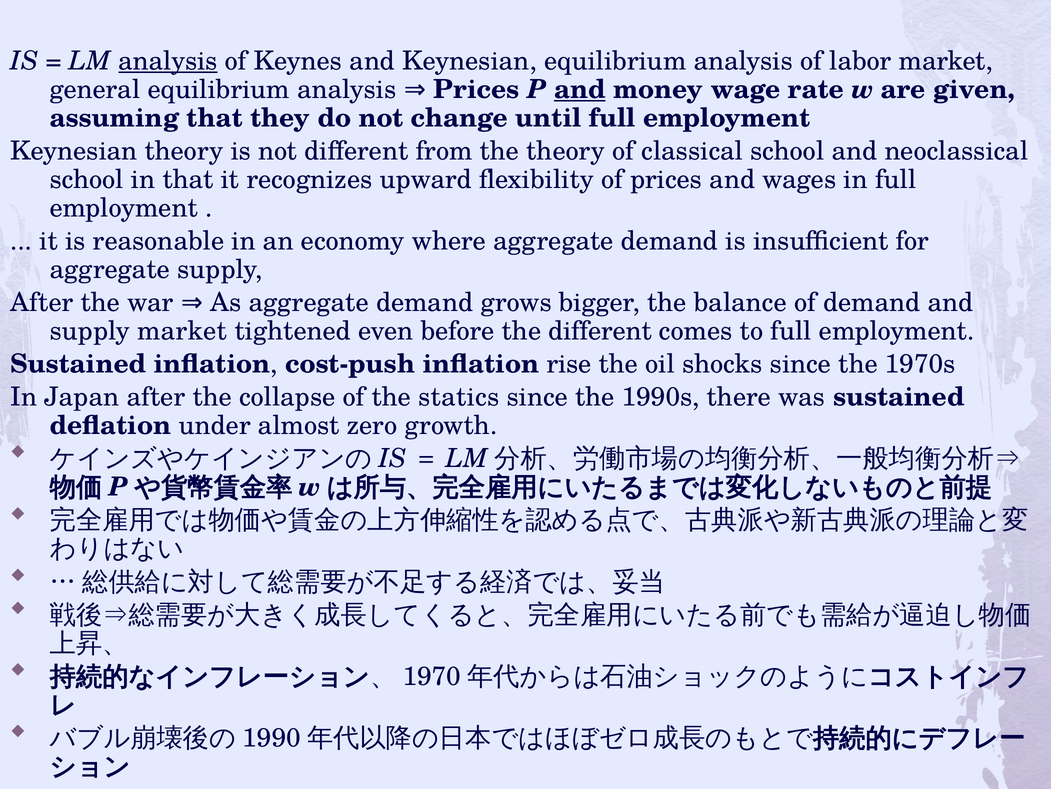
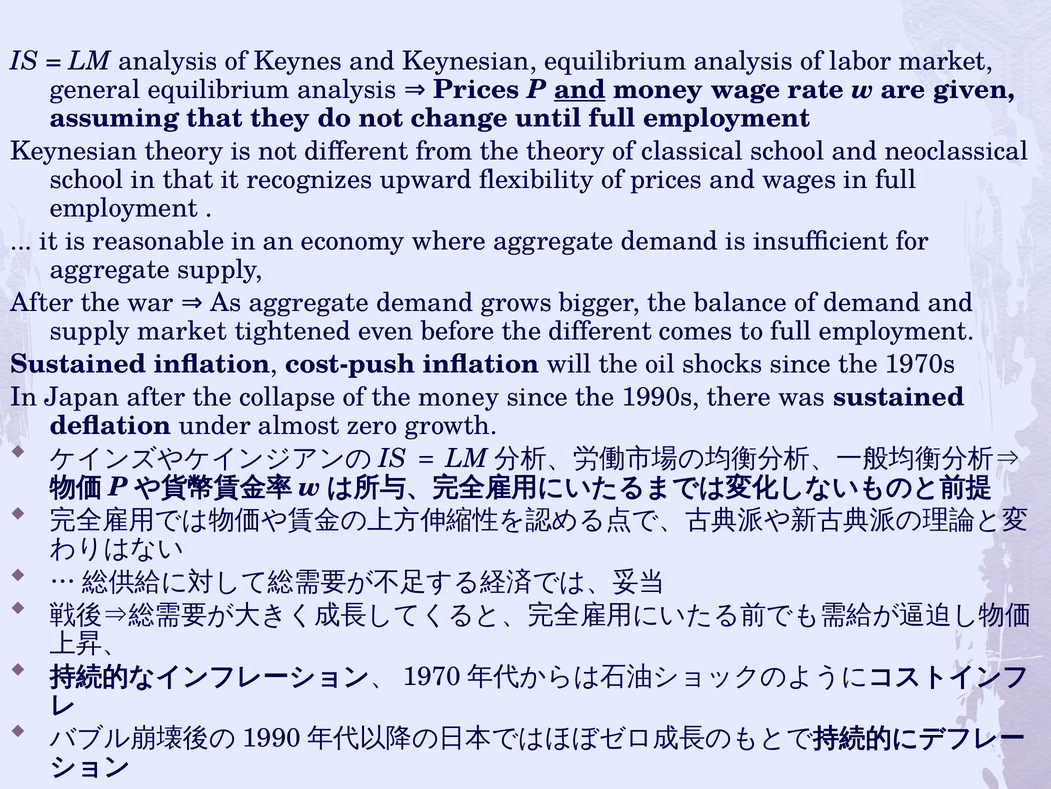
analysis underline: present -> none (168, 61)
rise: rise -> will (569, 364)
the statics: statics -> money (459, 397)
